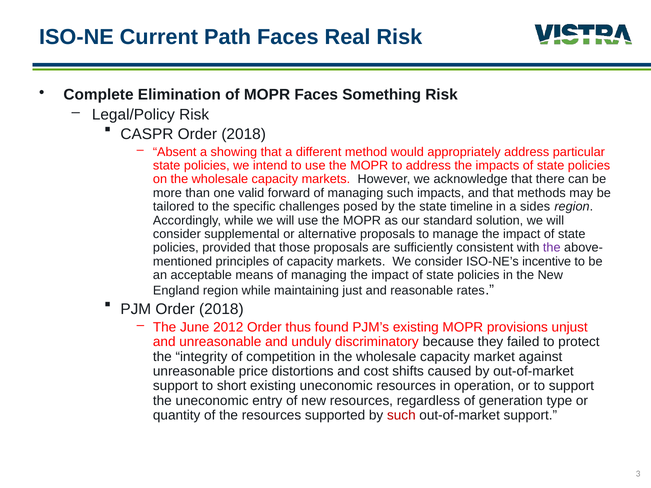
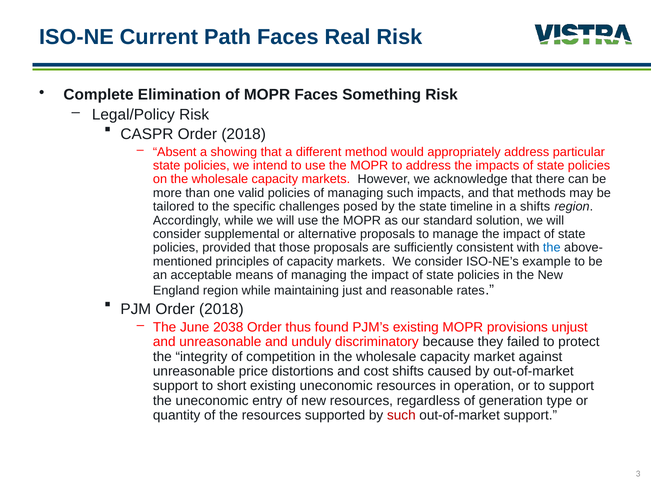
valid forward: forward -> policies (289, 193)
a sides: sides -> shifts (535, 207)
the colour: purple -> blue (552, 248)
incentive: incentive -> example (547, 262)
2012: 2012 -> 2038 (228, 328)
